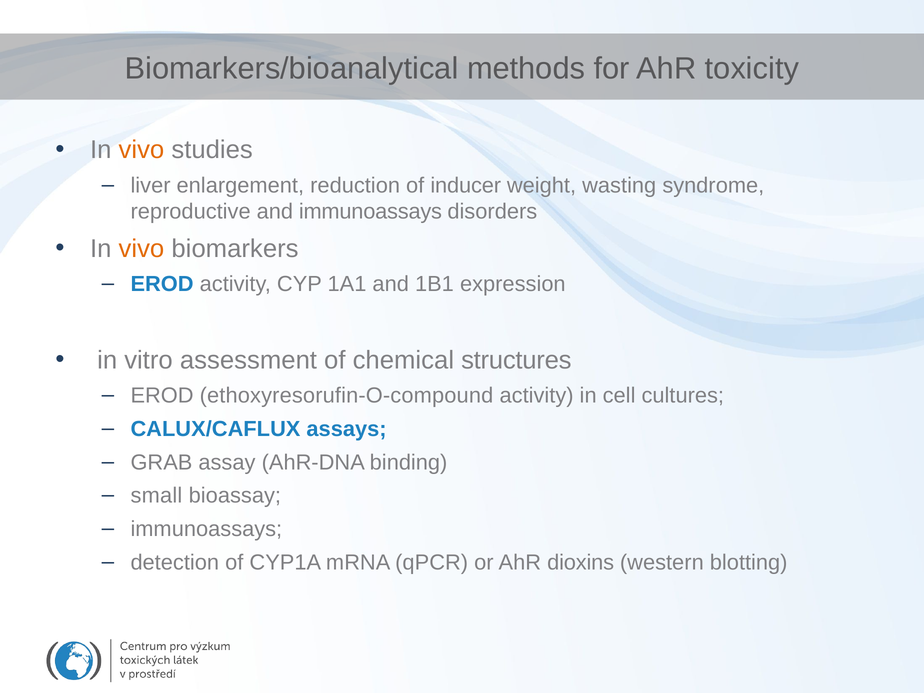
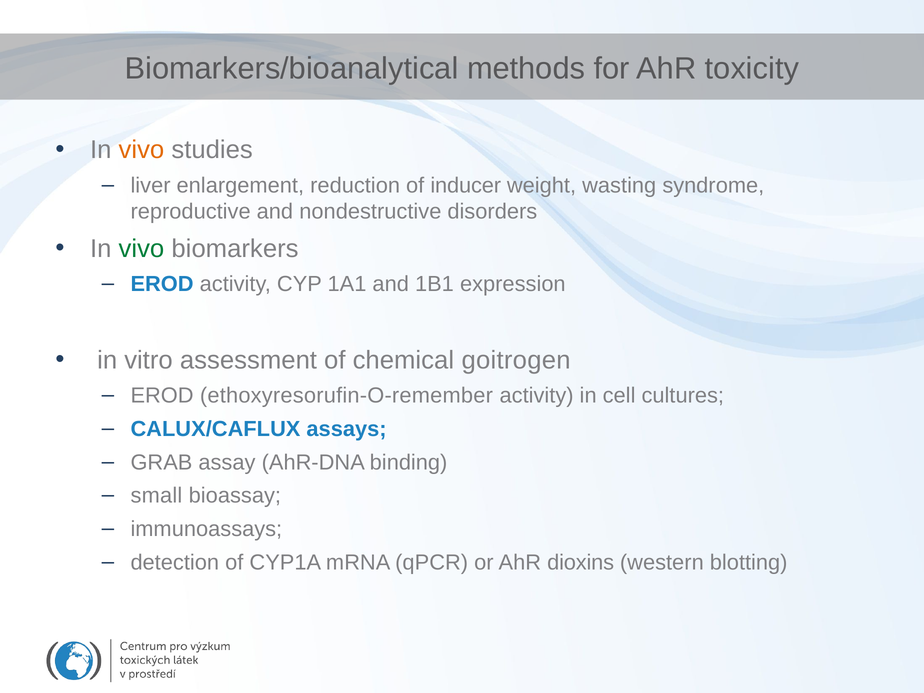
and immunoassays: immunoassays -> nondestructive (370, 212)
vivo colour: orange -> green (141, 249)
structures: structures -> goitrogen (516, 360)
ethoxyresorufin-O-compound: ethoxyresorufin-O-compound -> ethoxyresorufin-O-remember (346, 396)
